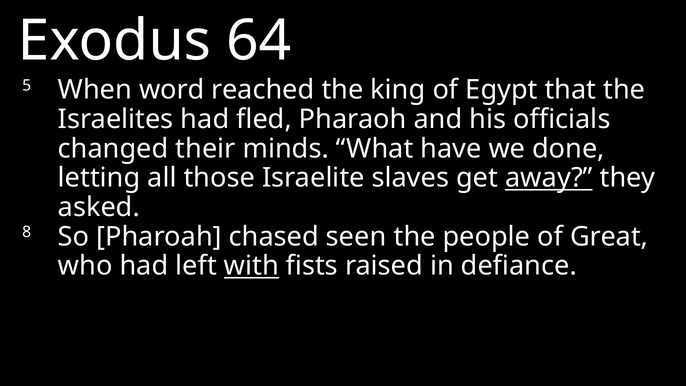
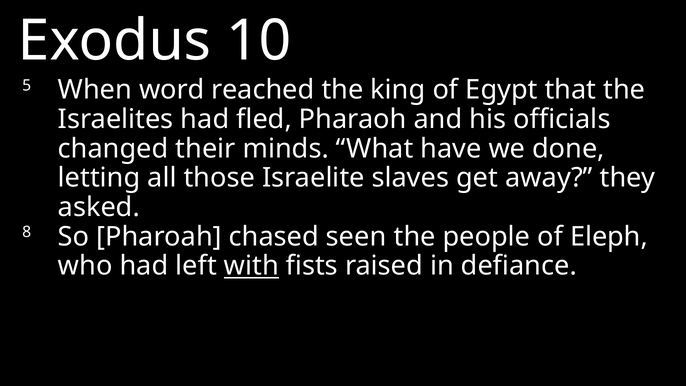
64: 64 -> 10 (259, 41)
away underline: present -> none (549, 178)
Great: Great -> Eleph (609, 237)
